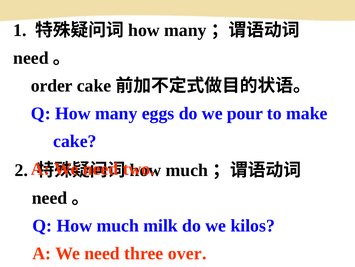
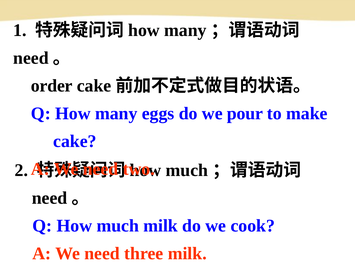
kilos: kilos -> cook (253, 225)
three over: over -> milk (187, 253)
